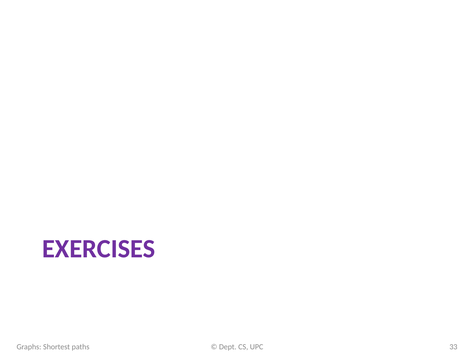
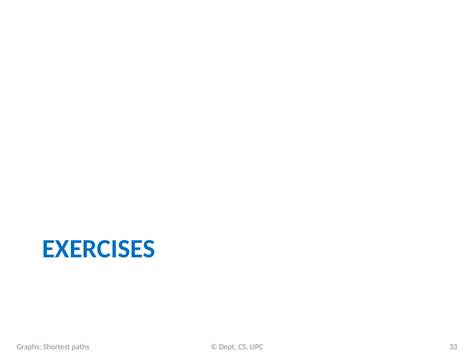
EXERCISES colour: purple -> blue (99, 248)
